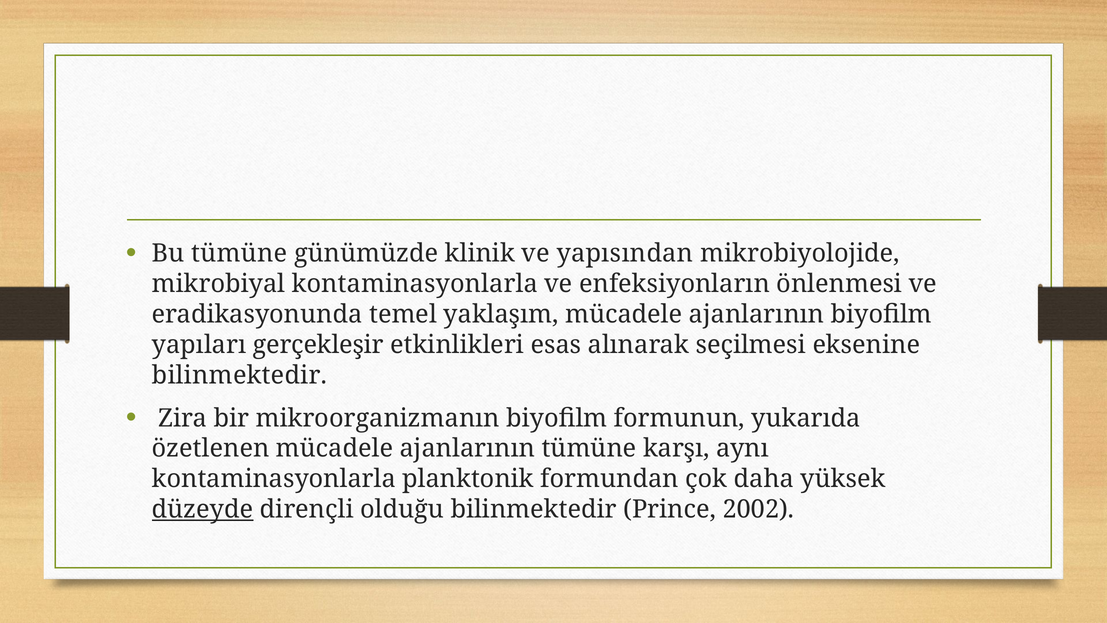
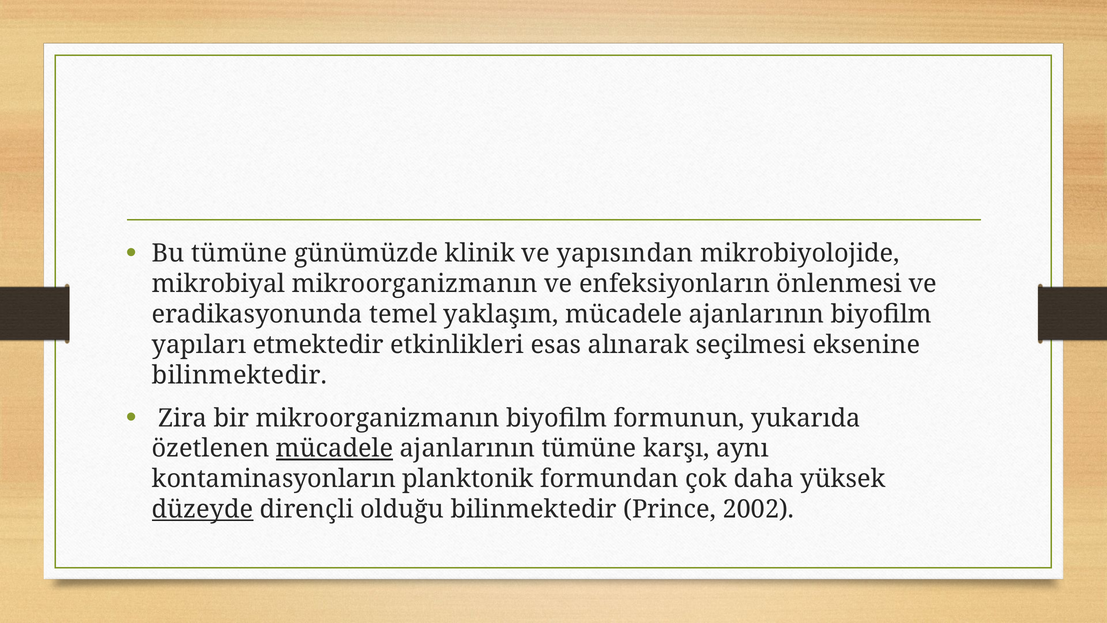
mikrobiyal kontaminasyonlarla: kontaminasyonlarla -> mikroorganizmanın (415, 284)
gerçekleşir: gerçekleşir -> etmektedir (318, 345)
mücadele underline: none -> present (335, 448)
kontaminasyonlarla: kontaminasyonlarla -> kontaminasyonların (274, 479)
